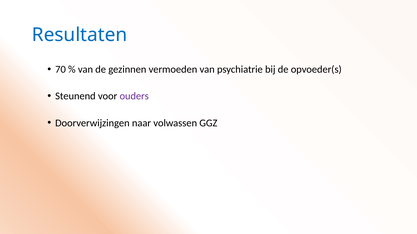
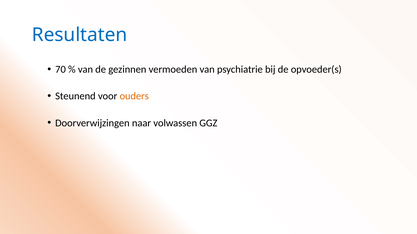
ouders colour: purple -> orange (134, 96)
